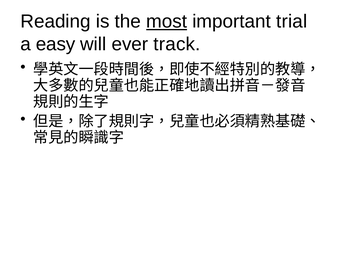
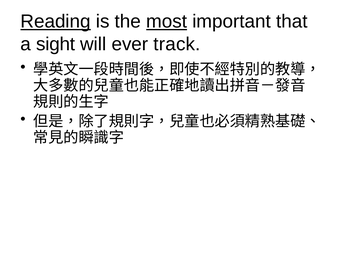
Reading underline: none -> present (56, 21)
trial: trial -> that (292, 21)
easy: easy -> sight (56, 44)
